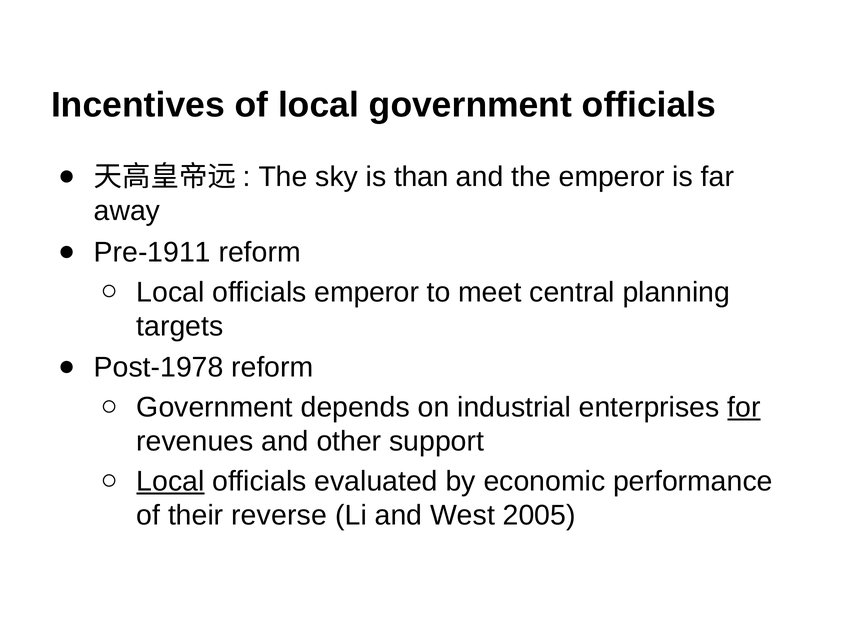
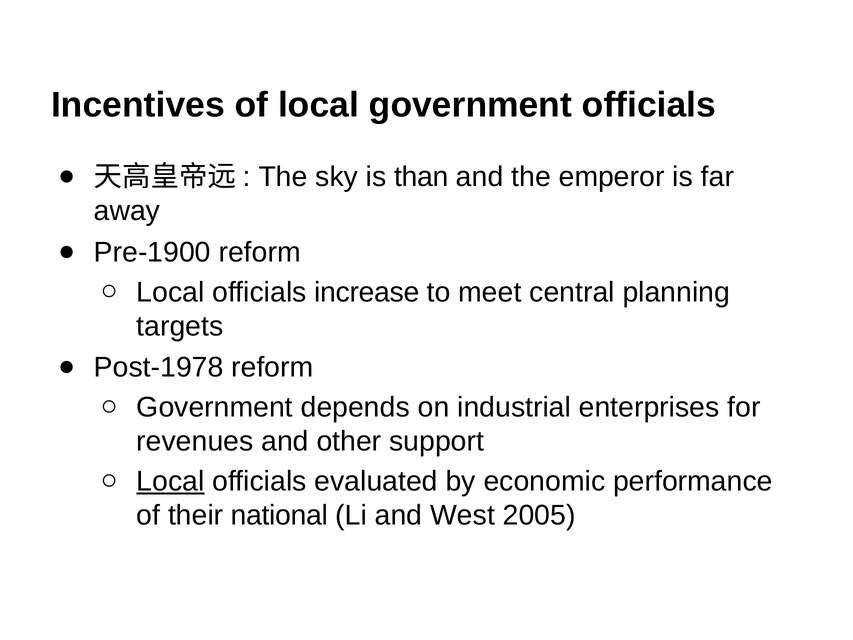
Pre-1911: Pre-1911 -> Pre-1900 (152, 252)
officials emperor: emperor -> increase (367, 292)
for underline: present -> none (744, 407)
reverse: reverse -> national (279, 515)
